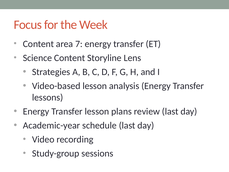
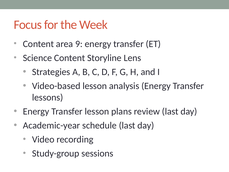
7: 7 -> 9 (79, 44)
